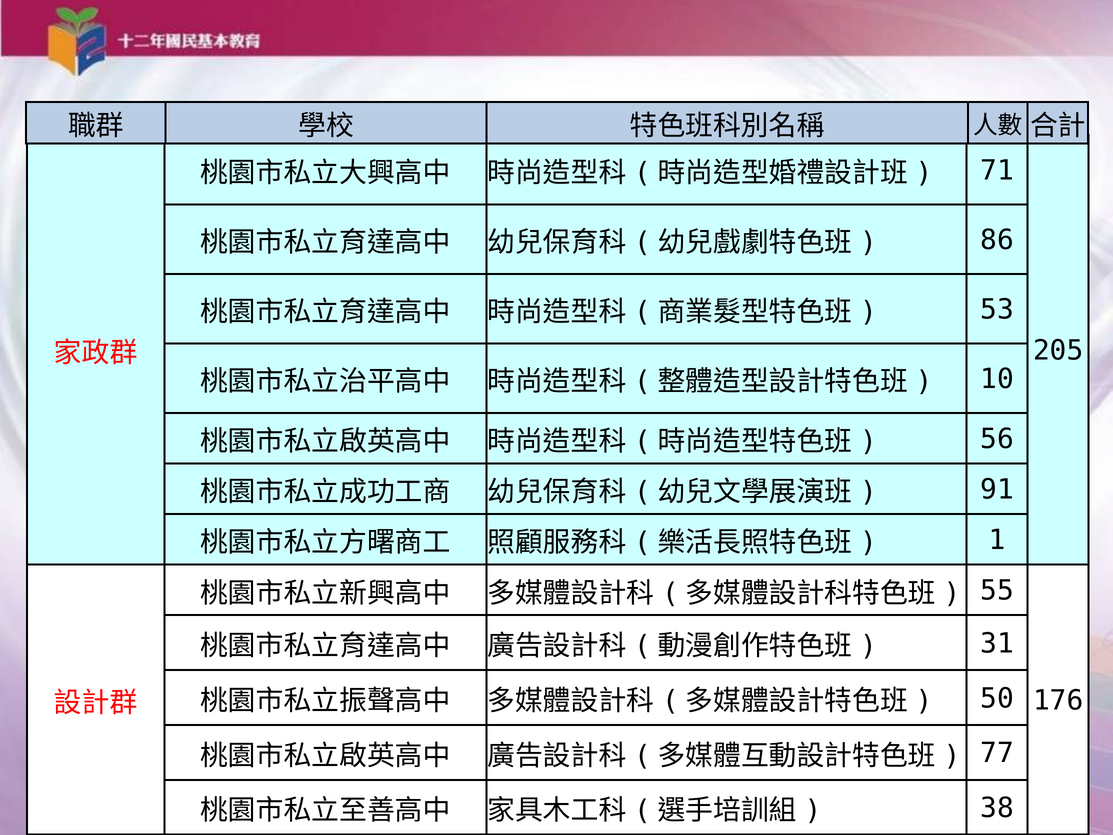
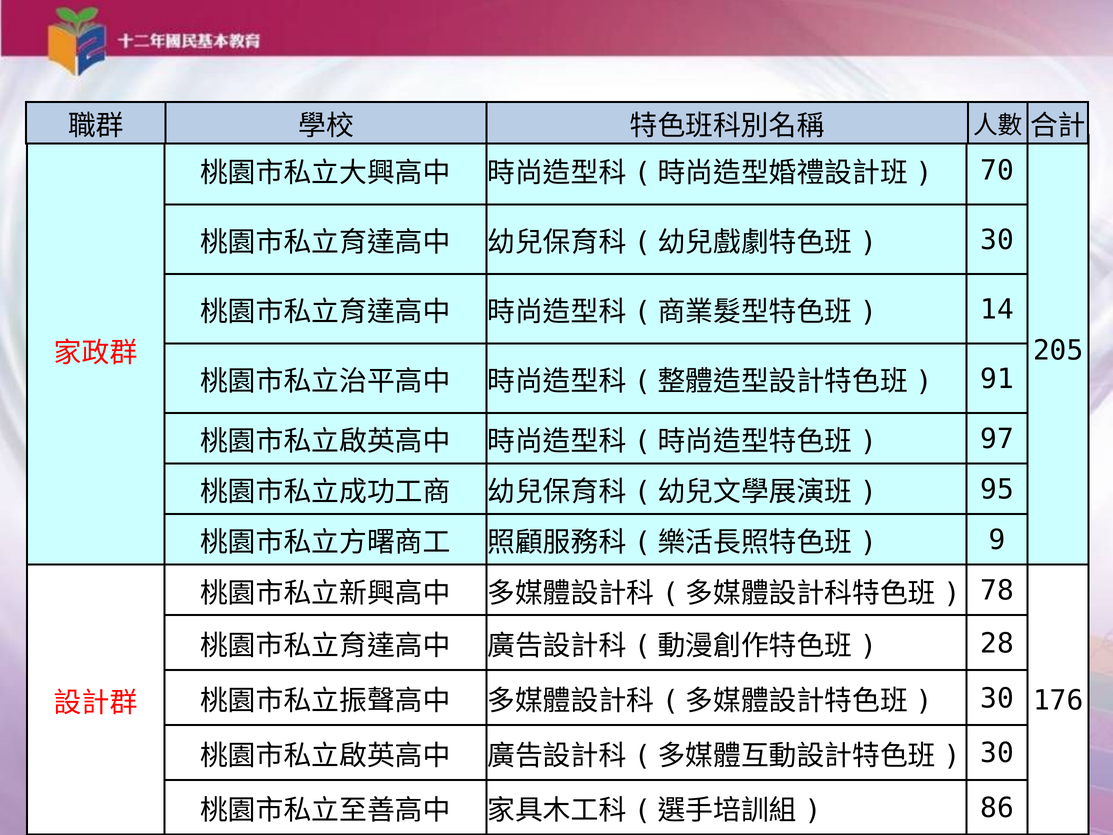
71: 71 -> 70 (997, 171)
86: 86 -> 30 (997, 240)
53: 53 -> 14 (997, 310)
10: 10 -> 91 (997, 379)
56: 56 -> 97 (997, 439)
91: 91 -> 95 (997, 490)
1: 1 -> 9 (997, 540)
55: 55 -> 78 (997, 591)
31: 31 -> 28 (997, 643)
50: 50 -> 30 (997, 698)
77: 77 -> 30 (997, 753)
38: 38 -> 86 (997, 808)
